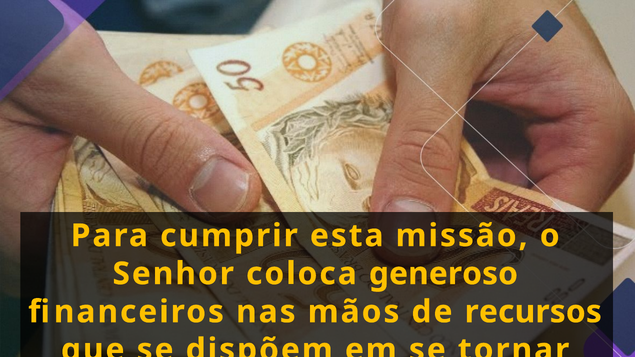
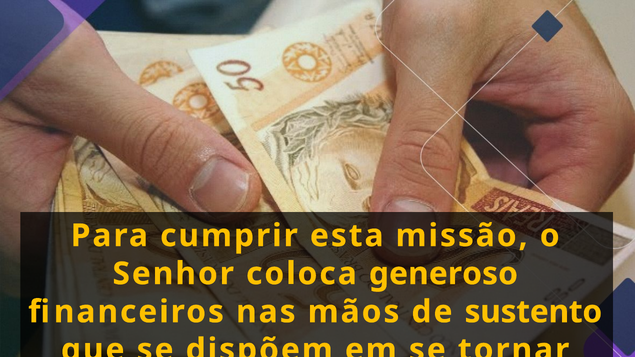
recursos: recursos -> sustento (533, 312)
